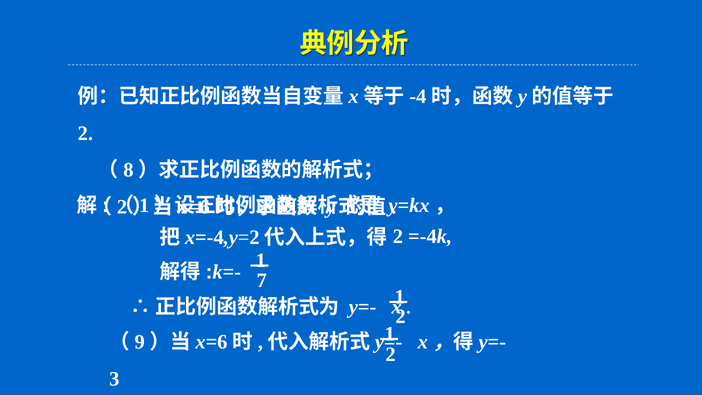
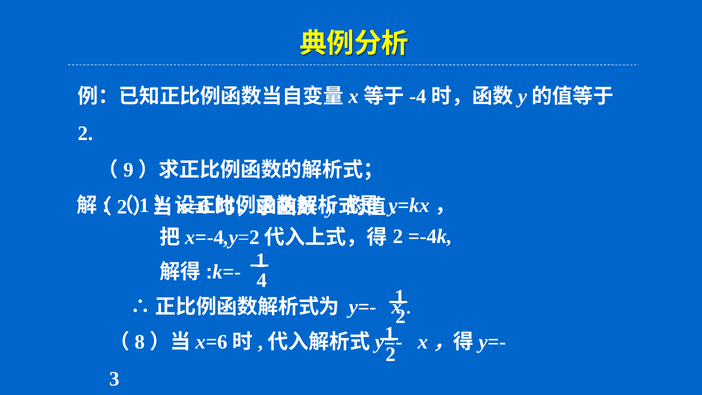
8: 8 -> 9 (128, 170)
7: 7 -> 4 (262, 280)
9: 9 -> 8 (140, 342)
